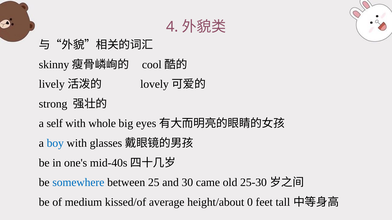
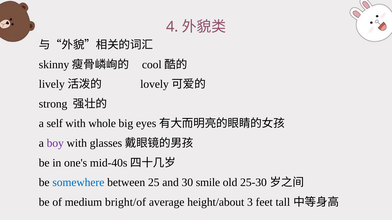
boy colour: blue -> purple (55, 143)
came: came -> smile (208, 183)
kissed/of: kissed/of -> bright/of (126, 203)
0: 0 -> 3 (250, 203)
